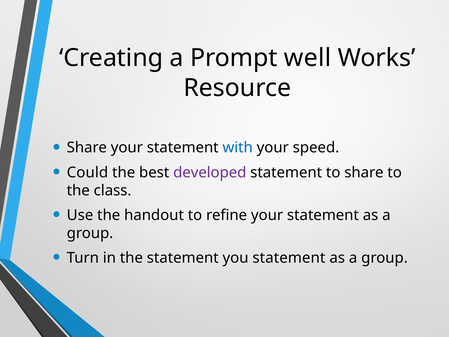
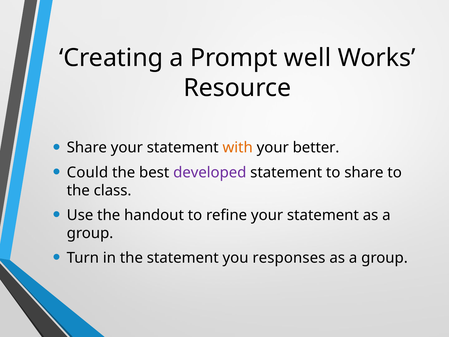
with colour: blue -> orange (238, 148)
speed: speed -> better (316, 148)
you statement: statement -> responses (289, 258)
